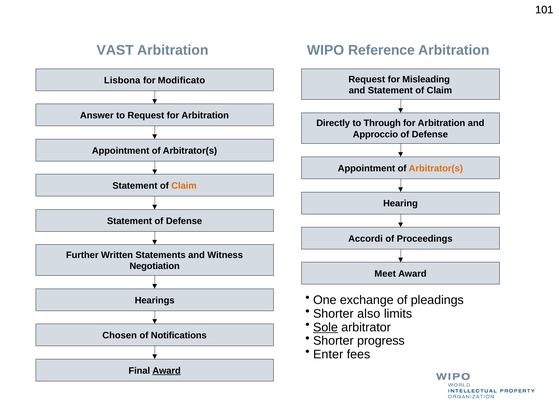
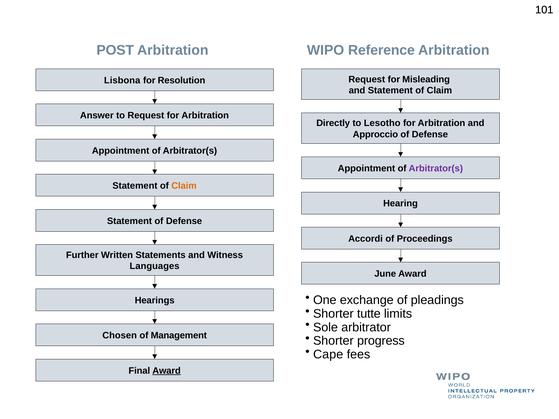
VAST: VAST -> POST (115, 50)
Modificato: Modificato -> Resolution (182, 80)
Through: Through -> Lesotho (382, 123)
Arbitrator(s colour: orange -> purple (436, 168)
Negotiation: Negotiation -> Languages (155, 266)
Meet: Meet -> June (385, 274)
also: also -> tutte (369, 314)
Sole underline: present -> none (325, 327)
Notifications: Notifications -> Management (179, 336)
Enter: Enter -> Cape (328, 355)
